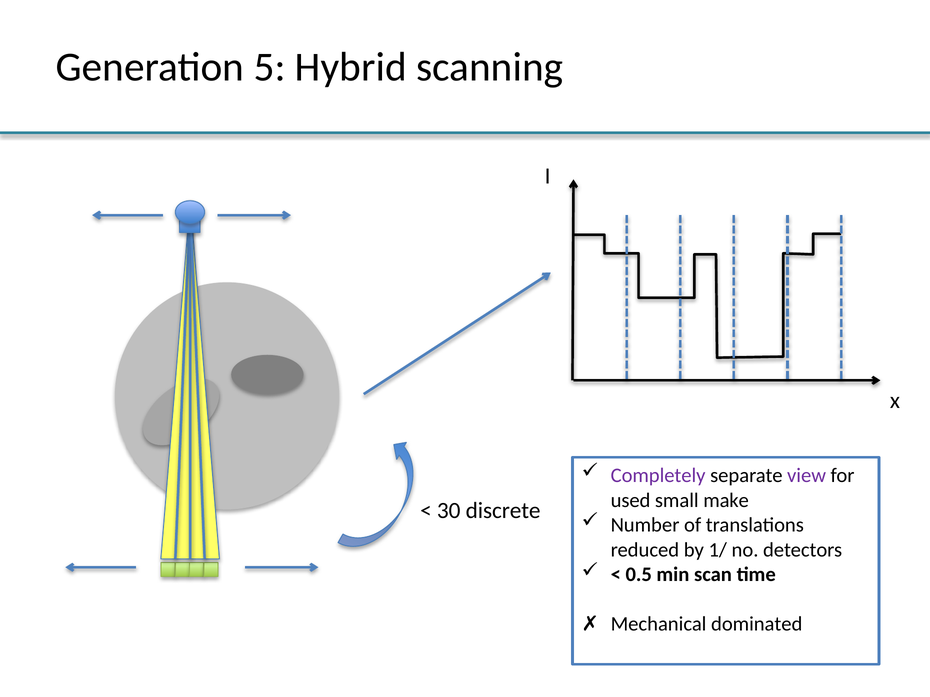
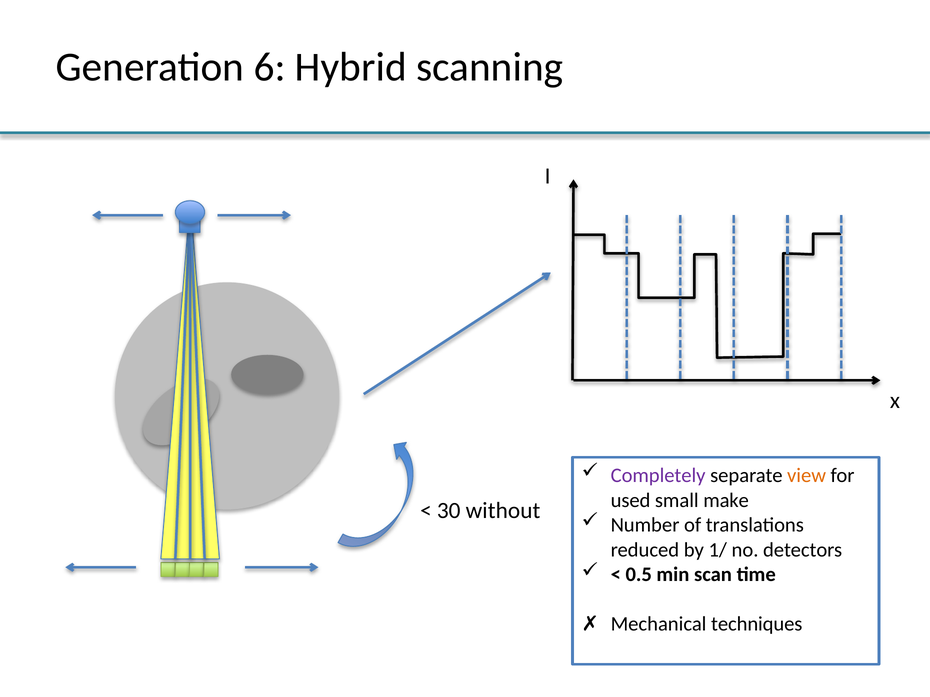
5: 5 -> 6 (270, 67)
view colour: purple -> orange (807, 476)
discrete: discrete -> without (503, 511)
dominated: dominated -> techniques (757, 625)
